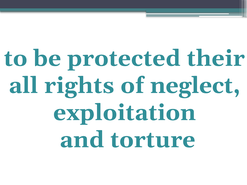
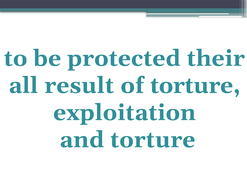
rights: rights -> result (79, 86)
of neglect: neglect -> torture (195, 86)
